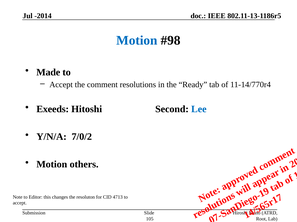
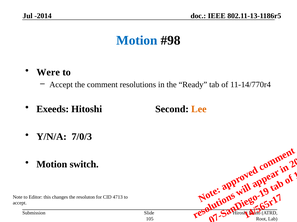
Made: Made -> Were (48, 72)
Lee colour: blue -> orange (199, 109)
7/0/2: 7/0/2 -> 7/0/3 (82, 137)
others: others -> switch (84, 165)
